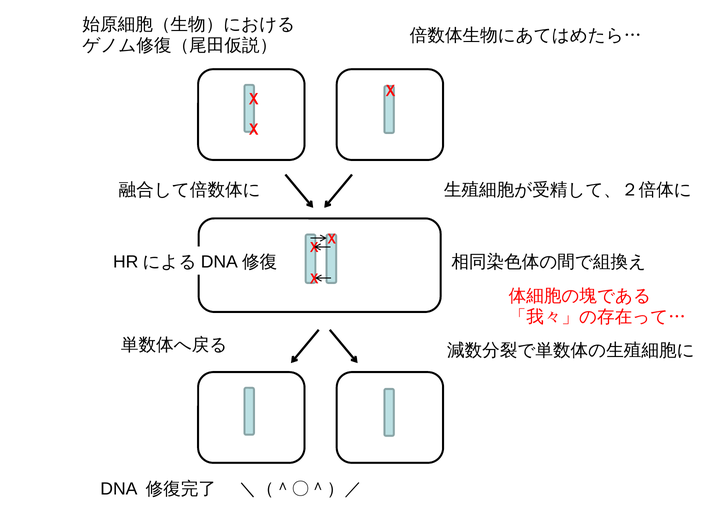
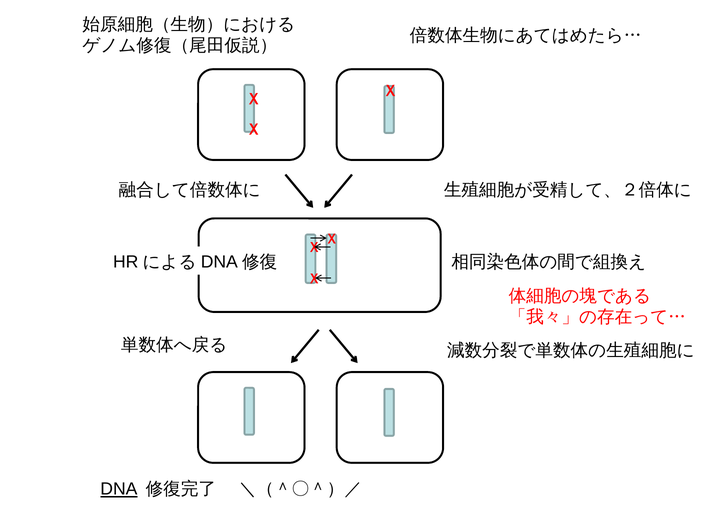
DNA underline: none -> present (119, 489)
